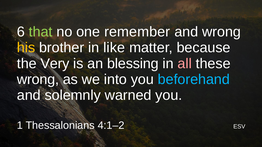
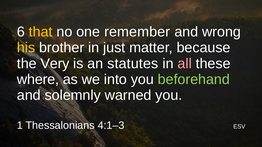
that colour: light green -> yellow (41, 32)
like: like -> just (114, 48)
blessing: blessing -> statutes (133, 64)
wrong: wrong -> where (38, 80)
beforehand colour: light blue -> light green (194, 80)
4:1–2: 4:1–2 -> 4:1–3 (111, 126)
